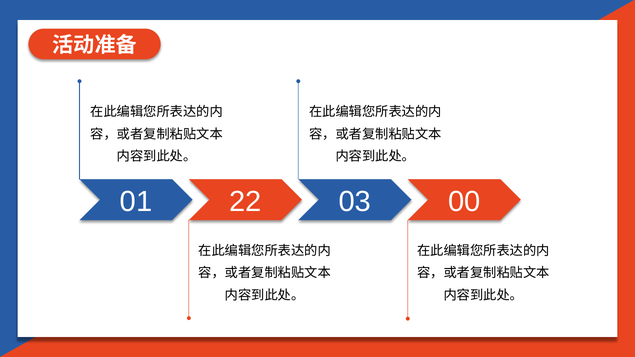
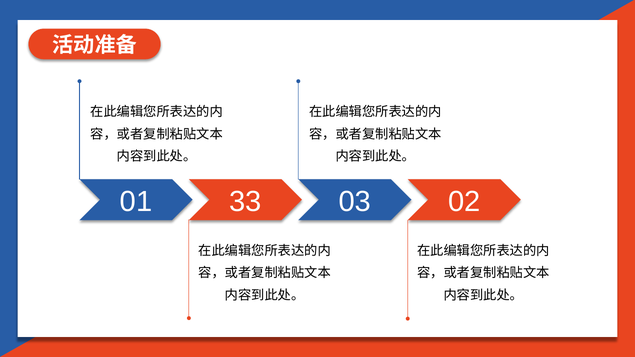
22: 22 -> 33 (245, 202)
00: 00 -> 02 (464, 202)
